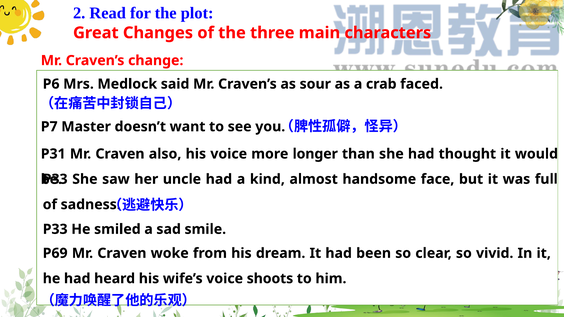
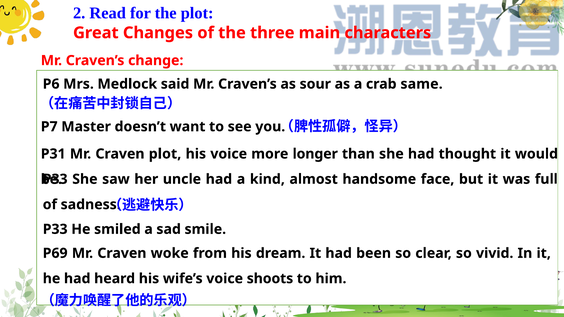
faced: faced -> same (422, 84)
Craven also: also -> plot (165, 154)
